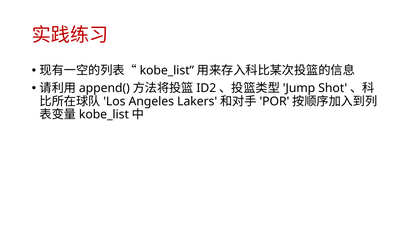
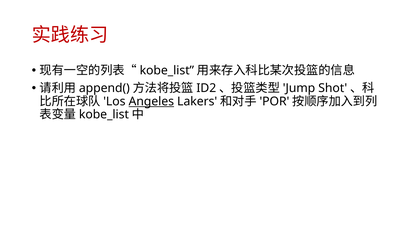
Angeles underline: none -> present (151, 101)
